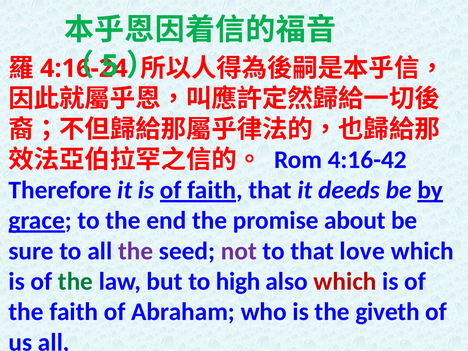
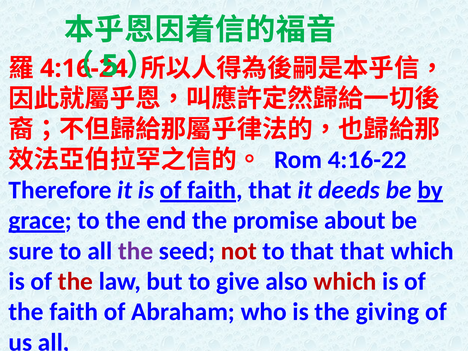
4:16-42: 4:16-42 -> 4:16-22 (367, 160)
not colour: purple -> red (239, 251)
that love: love -> that (362, 251)
the colour: green -> red (75, 281)
high: high -> give (238, 281)
giveth: giveth -> giving (387, 312)
